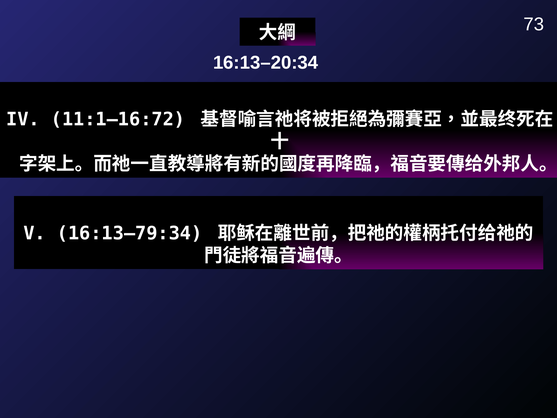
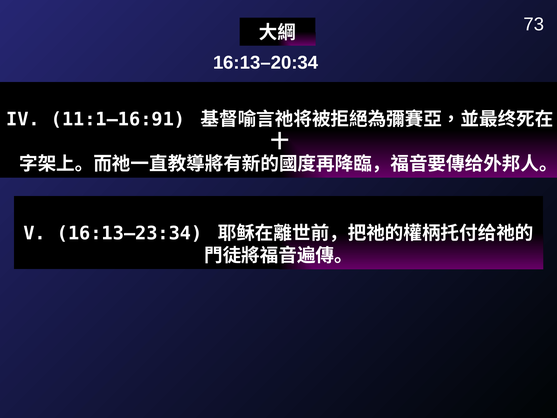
11:1–16:72: 11:1–16:72 -> 11:1–16:91 (118, 119)
16:13–79:34: 16:13–79:34 -> 16:13–23:34 (130, 233)
